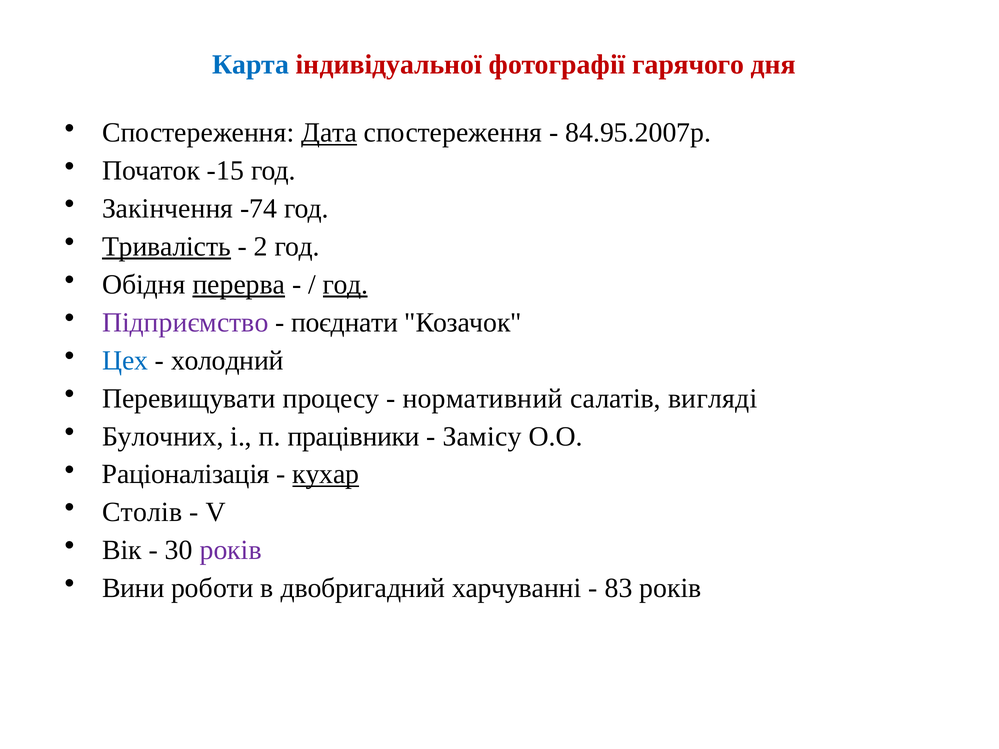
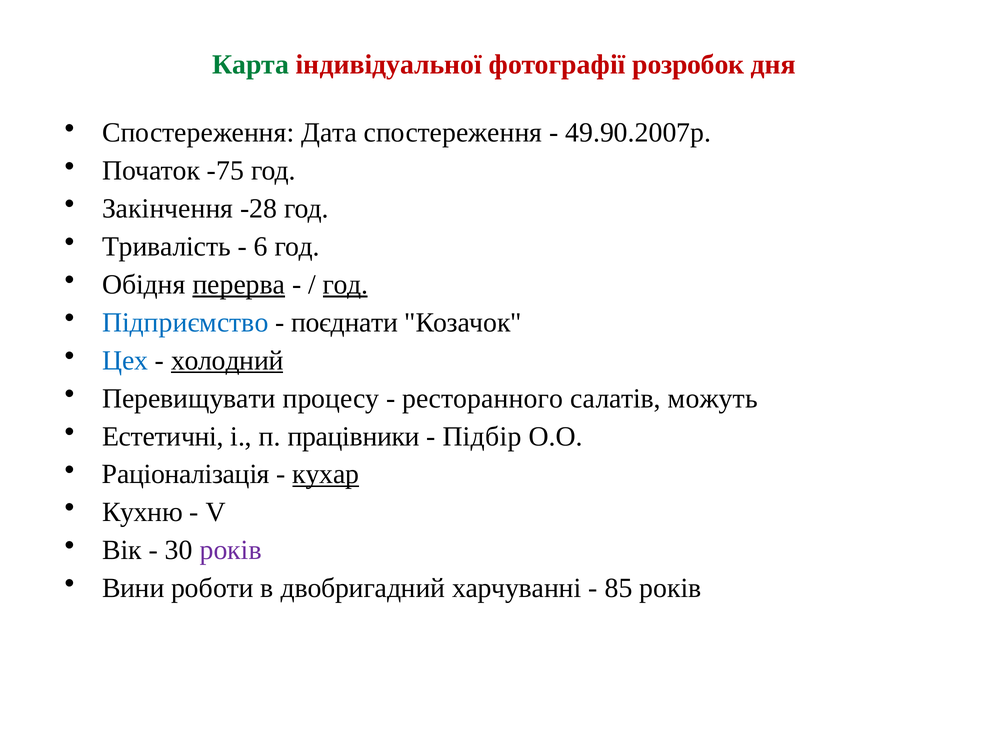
Карта colour: blue -> green (251, 64)
гарячого: гарячого -> розробок (688, 64)
Дата underline: present -> none (329, 133)
84.95.2007р: 84.95.2007р -> 49.90.2007р (638, 133)
-15: -15 -> -75 (225, 171)
-74: -74 -> -28 (259, 209)
Тривалість underline: present -> none (166, 247)
2: 2 -> 6 (261, 247)
Підприємство colour: purple -> blue (185, 323)
холодний underline: none -> present (227, 361)
нормативний: нормативний -> ресторанного (483, 399)
вигляді: вигляді -> можуть (713, 399)
Булочних: Булочних -> Естетичні (163, 436)
Замісу: Замісу -> Підбір (482, 436)
Столів: Столів -> Кухню (142, 512)
83: 83 -> 85 (619, 588)
